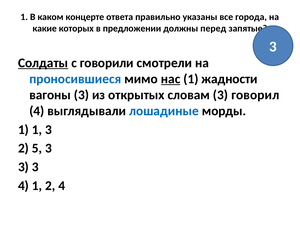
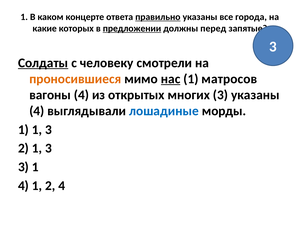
правильно underline: none -> present (158, 17)
предложении underline: none -> present (132, 28)
говорили: говорили -> человеку (107, 63)
проносившиеся colour: blue -> orange (75, 79)
жадности: жадности -> матросов (229, 79)
вагоны 3: 3 -> 4 (82, 95)
словам: словам -> многих (189, 95)
3 говорил: говорил -> указаны (255, 95)
2 5: 5 -> 1 (37, 148)
3: 3 -> 1 (35, 167)
